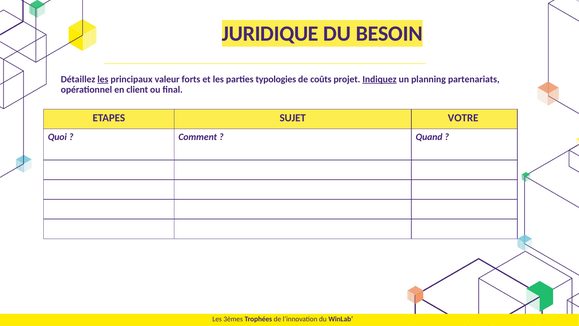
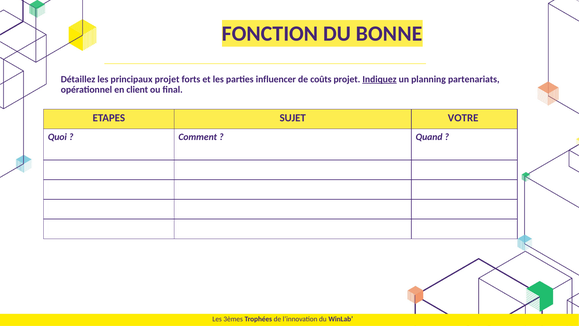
JURIDIQUE: JURIDIQUE -> FONCTION (270, 34)
BESOIN: BESOIN -> BONNE (389, 34)
les underline: present -> none (103, 79)
principaux valeur: valeur -> projet (167, 79)
typologies: typologies -> influencer (276, 79)
